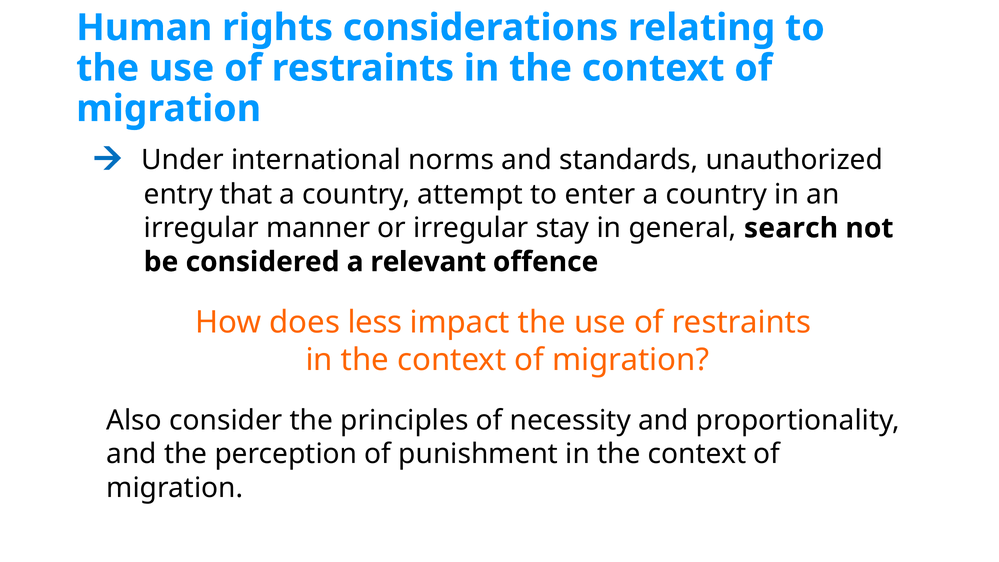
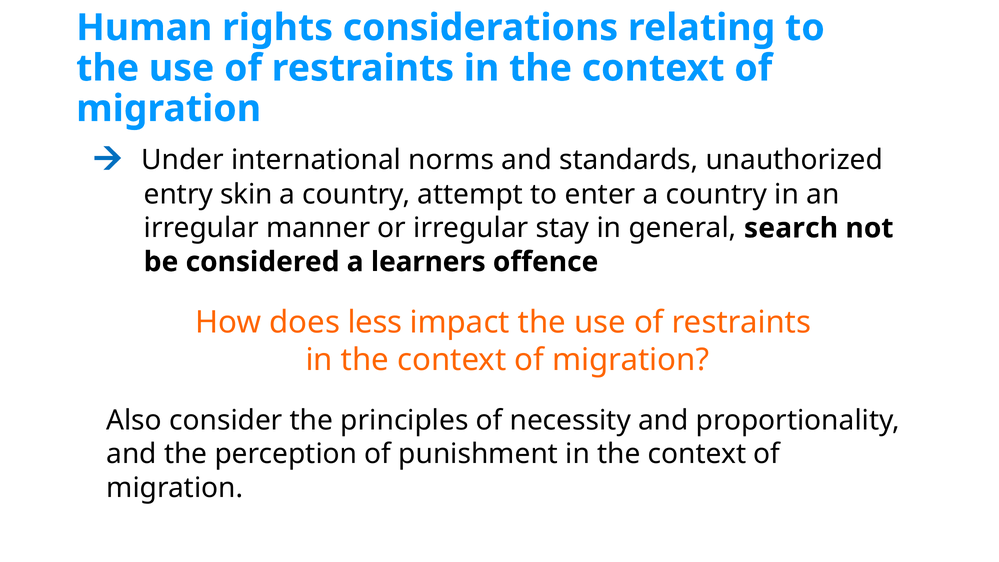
that: that -> skin (246, 194)
relevant: relevant -> learners (428, 262)
